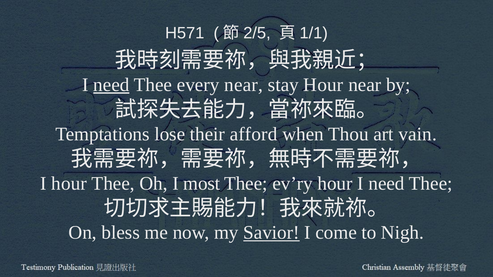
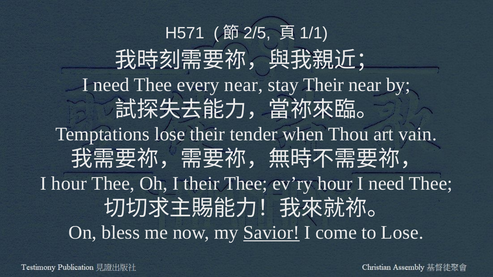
need underline: present -> none (111, 85)
stay Hour: Hour -> Their (323, 85)
afford: afford -> tender (254, 134)
I most: most -> their (201, 184)
to Nigh: Nigh -> Lose (402, 233)
